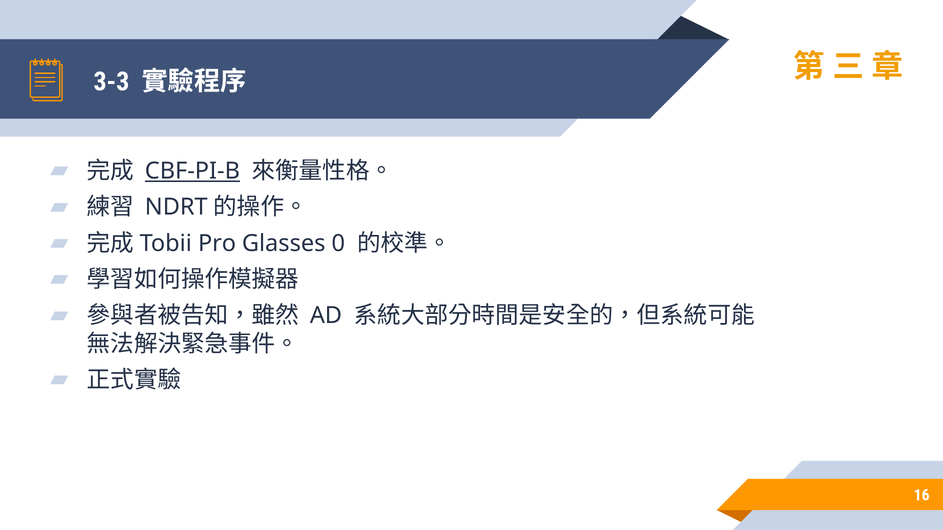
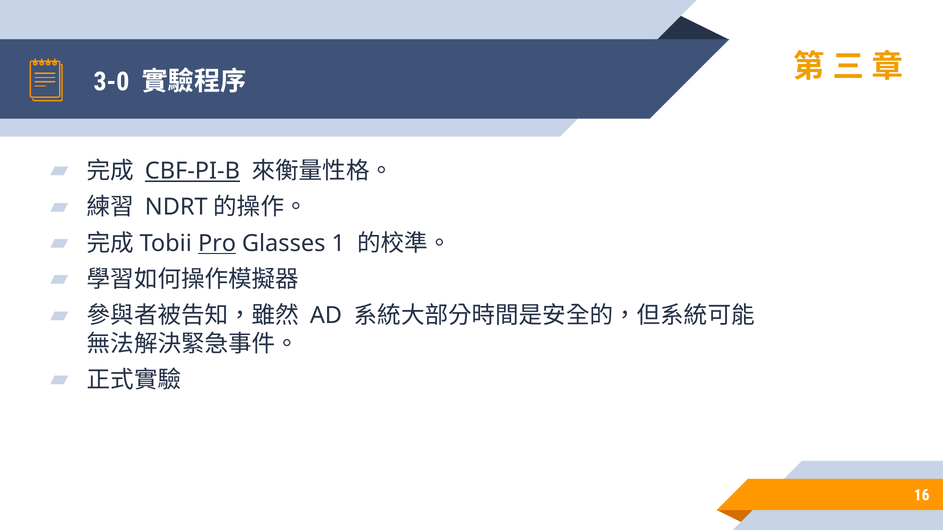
3-3: 3-3 -> 3-0 (111, 82)
Pro underline: none -> present (217, 244)
0: 0 -> 1 (338, 244)
